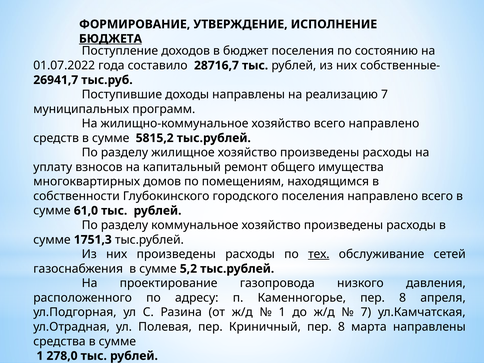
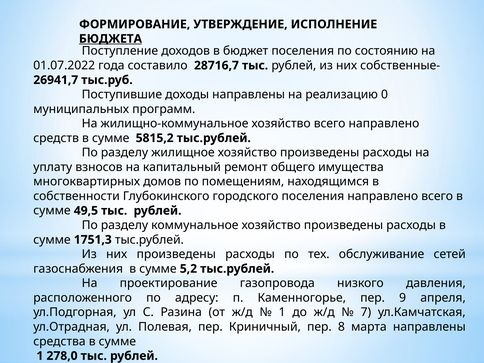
реализацию 7: 7 -> 0 (385, 95)
61,0: 61,0 -> 49,5 (86, 211)
тех underline: present -> none (319, 254)
Каменногорье пер 8: 8 -> 9 (403, 298)
